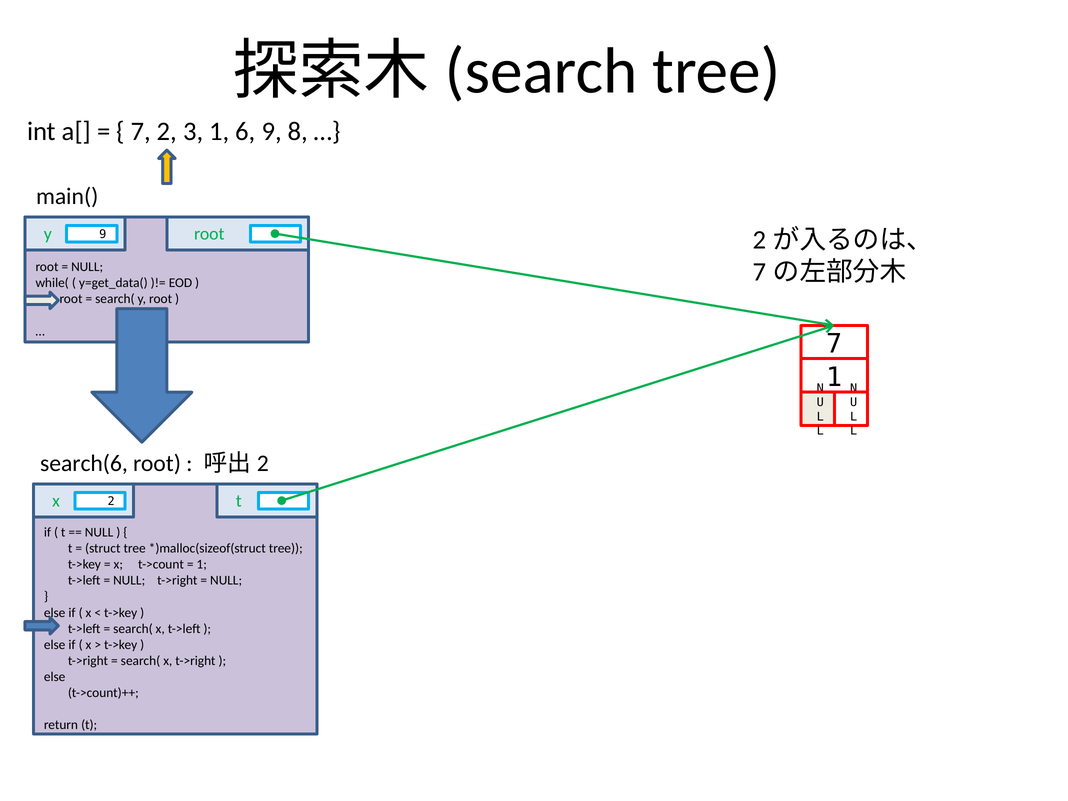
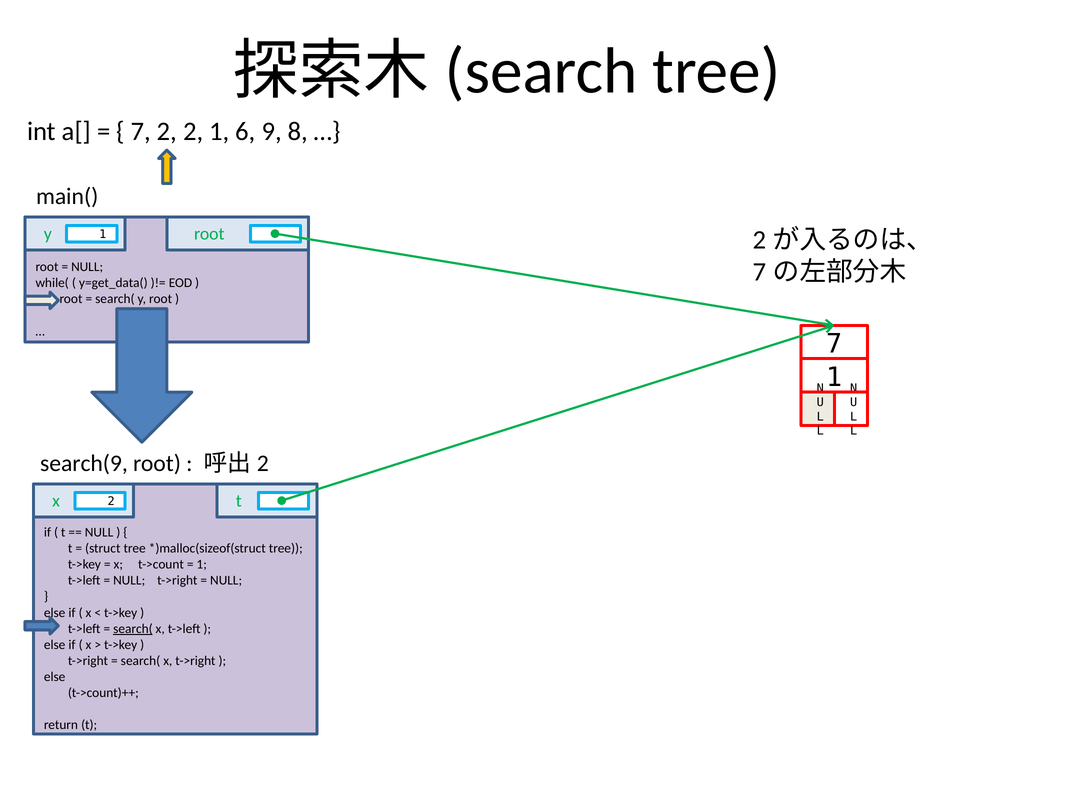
2 3: 3 -> 2 (193, 132)
y 9: 9 -> 1 (103, 234)
search(6: search(6 -> search(9 (84, 463)
search( underline: none -> present (133, 629)
